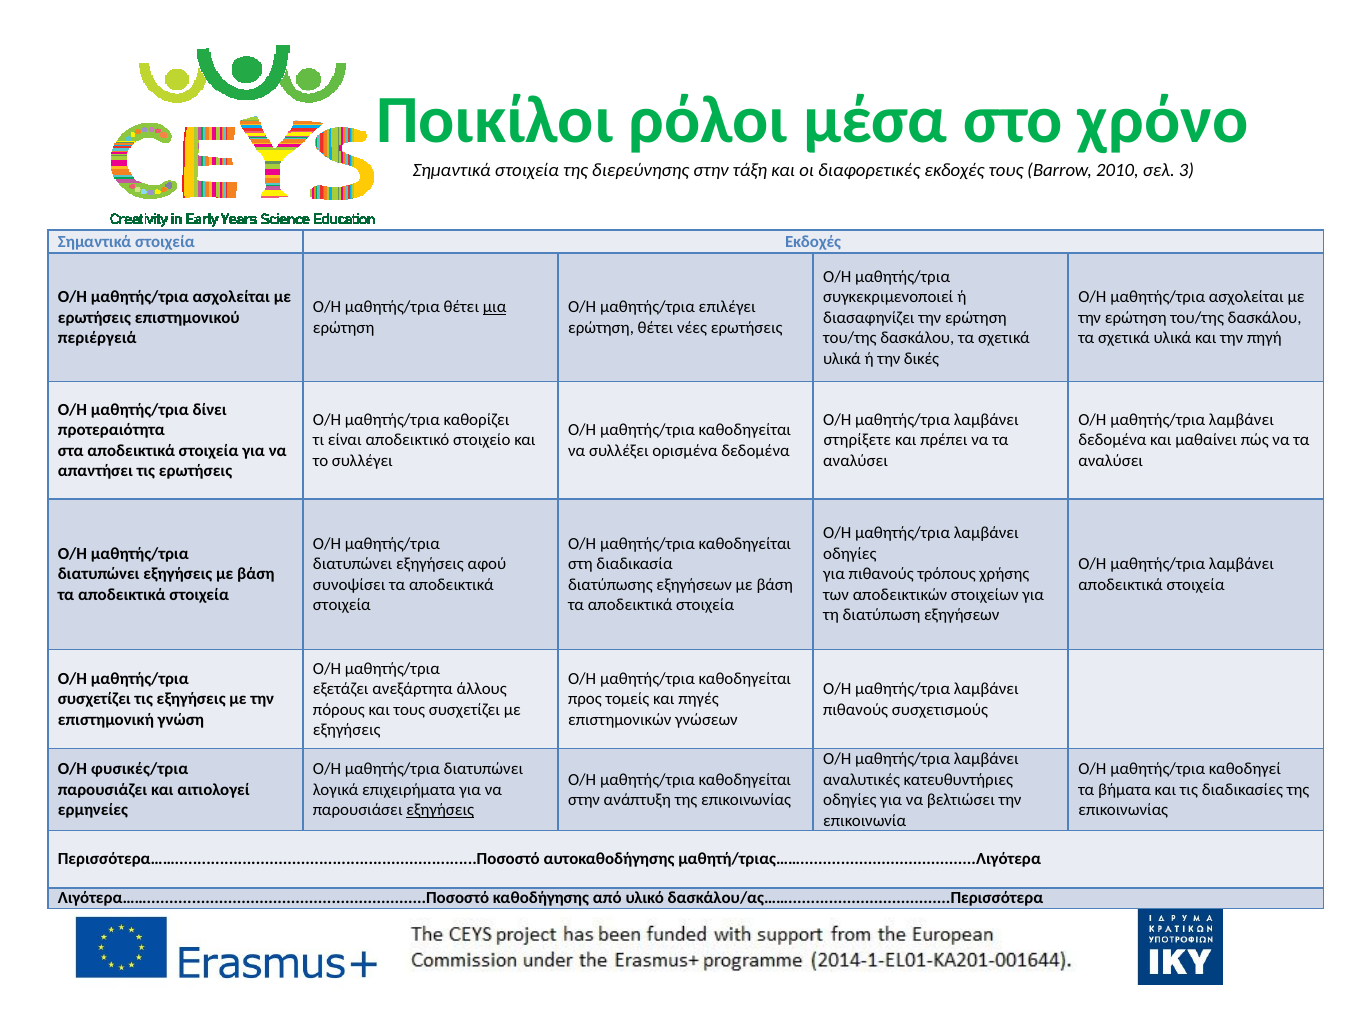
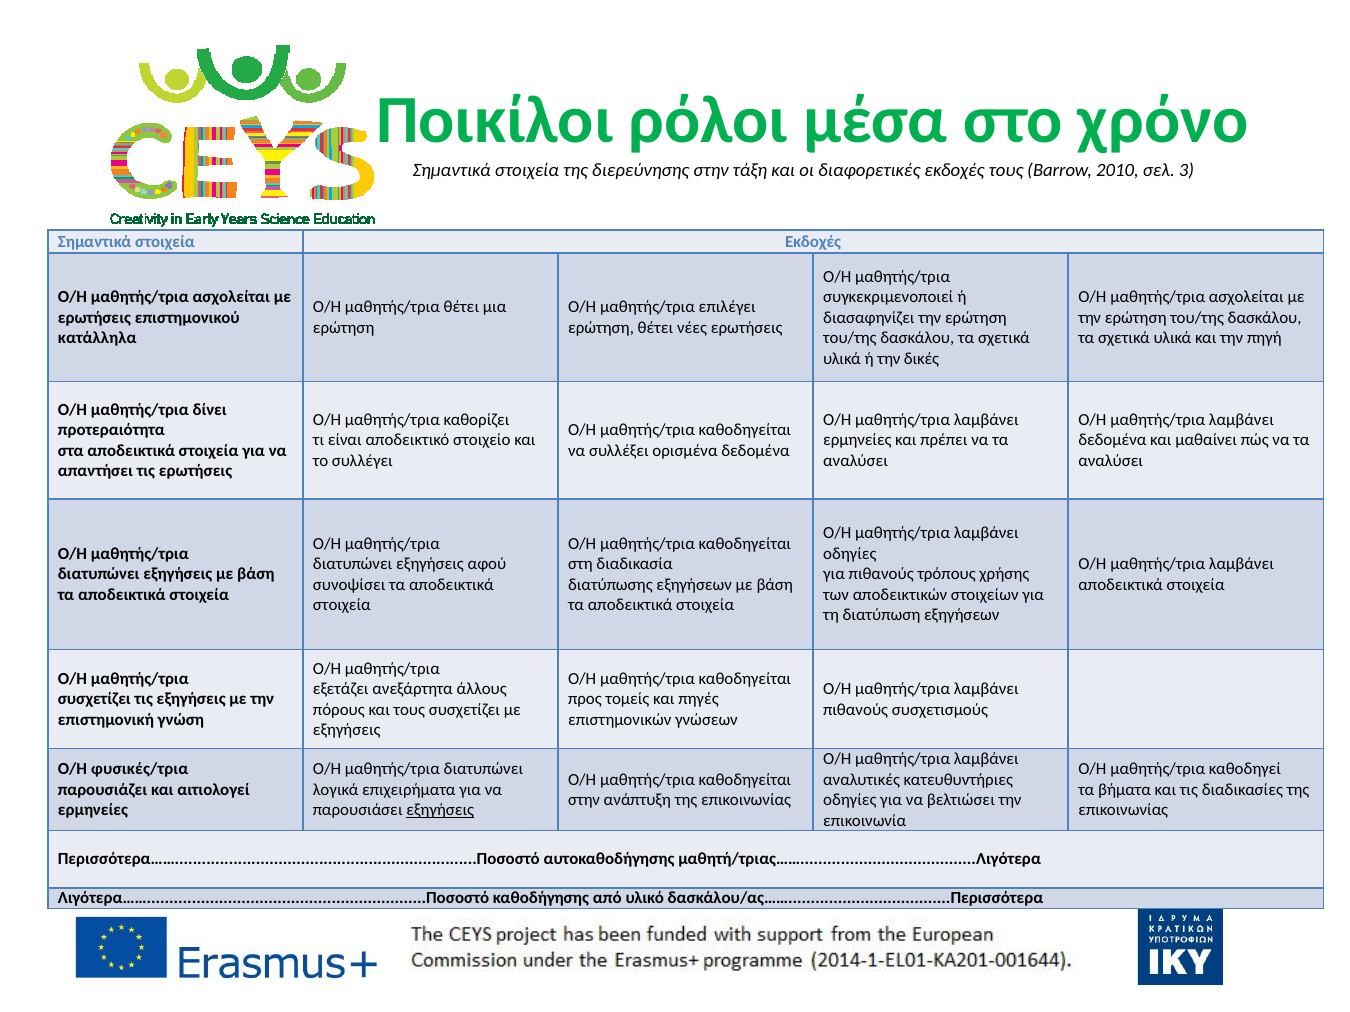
μια underline: present -> none (495, 307)
περιέργειά: περιέργειά -> κατάλληλα (97, 338)
στηρίξετε: στηρίξετε -> ερμηνείες (857, 441)
